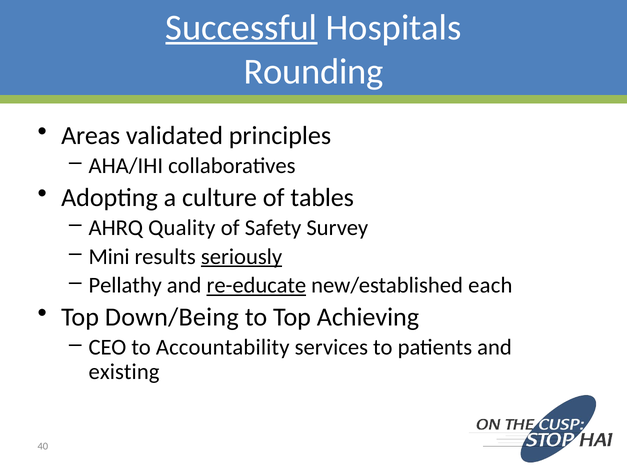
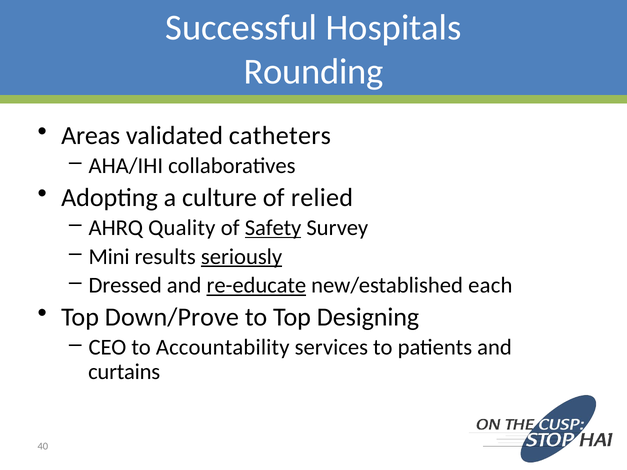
Successful underline: present -> none (241, 28)
principles: principles -> catheters (280, 136)
tables: tables -> relied (322, 198)
Safety underline: none -> present (273, 228)
Pellathy: Pellathy -> Dressed (125, 286)
Down/Being: Down/Being -> Down/Prove (172, 317)
Achieving: Achieving -> Designing (368, 317)
existing: existing -> curtains (124, 372)
